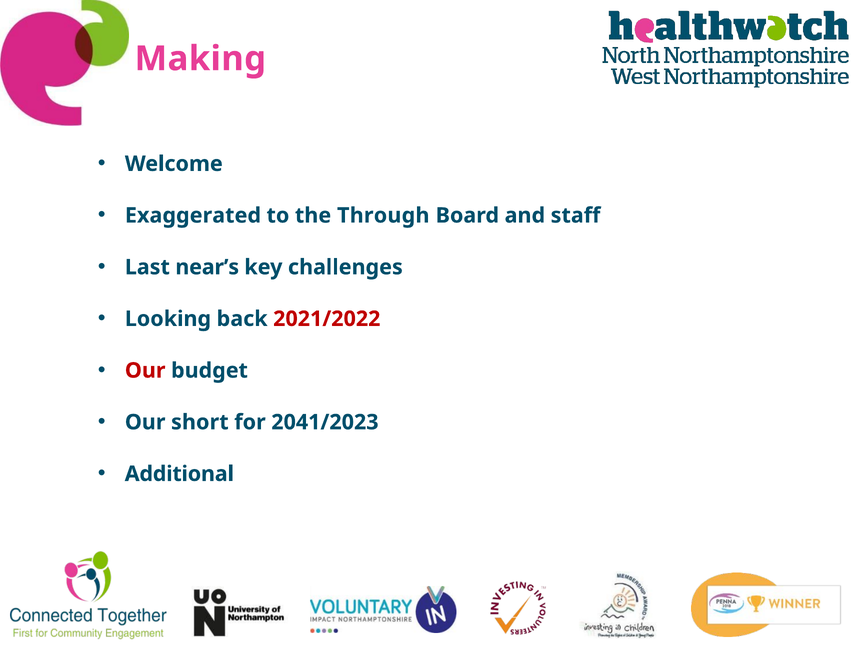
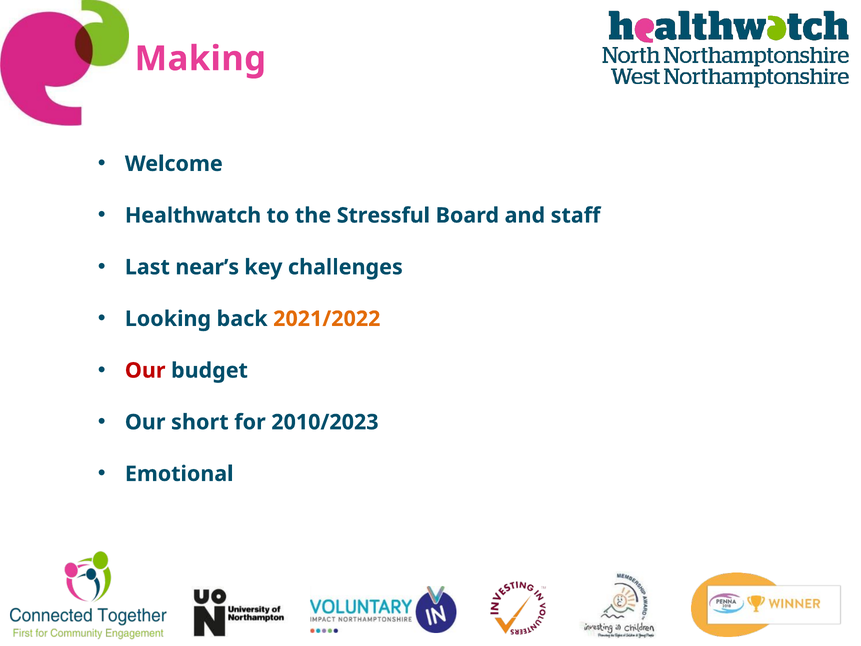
Exaggerated: Exaggerated -> Healthwatch (193, 215)
Through: Through -> Stressful (383, 215)
2021/2022 colour: red -> orange (327, 319)
2041/2023: 2041/2023 -> 2010/2023 (325, 422)
Additional: Additional -> Emotional (179, 474)
